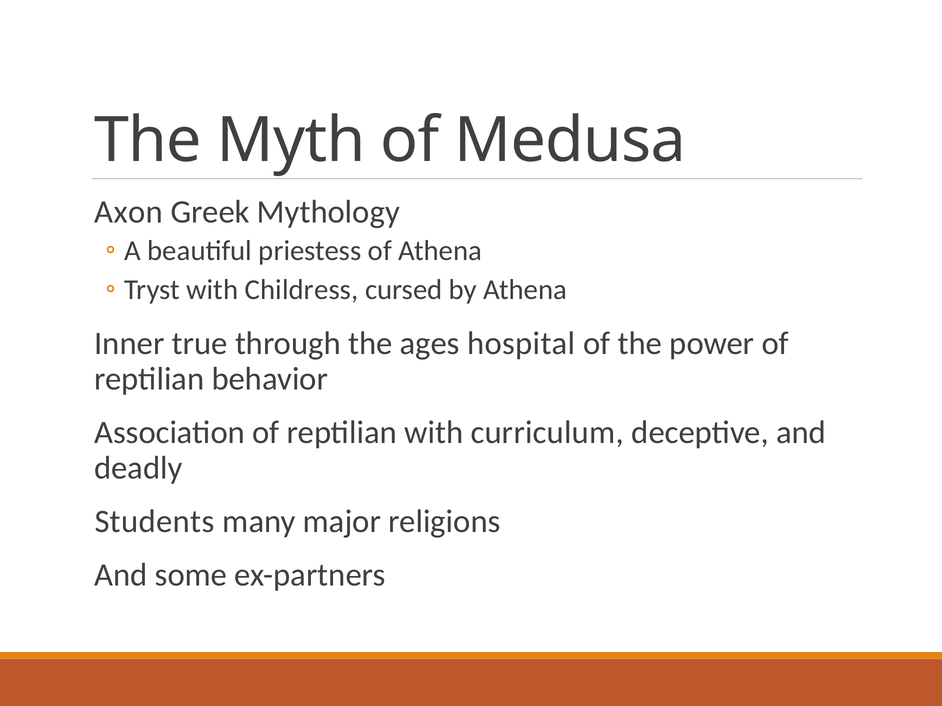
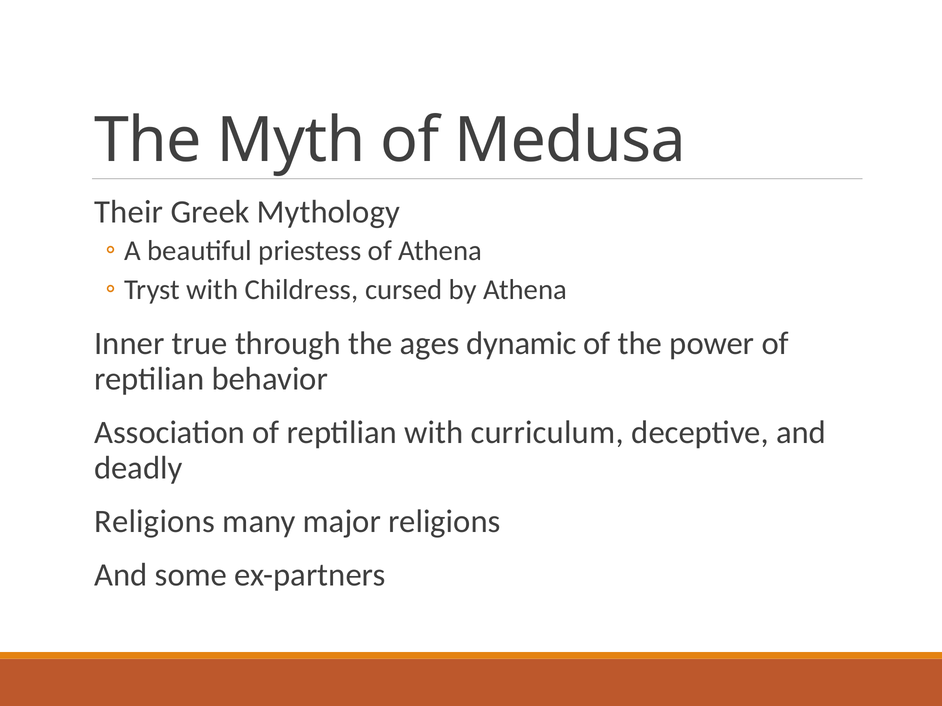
Axon: Axon -> Their (129, 212)
hospital: hospital -> dynamic (521, 344)
Students: Students -> Religions (155, 522)
